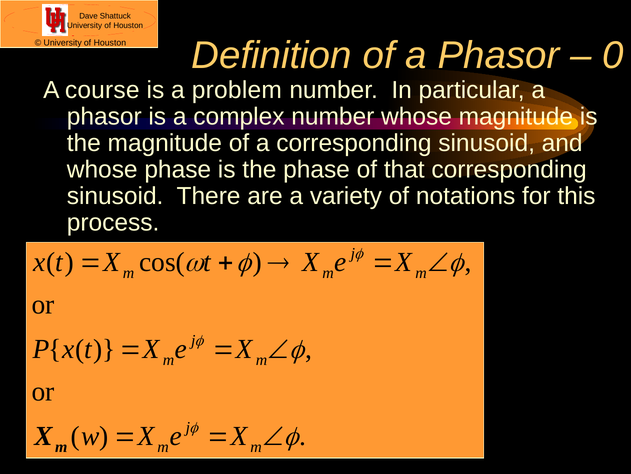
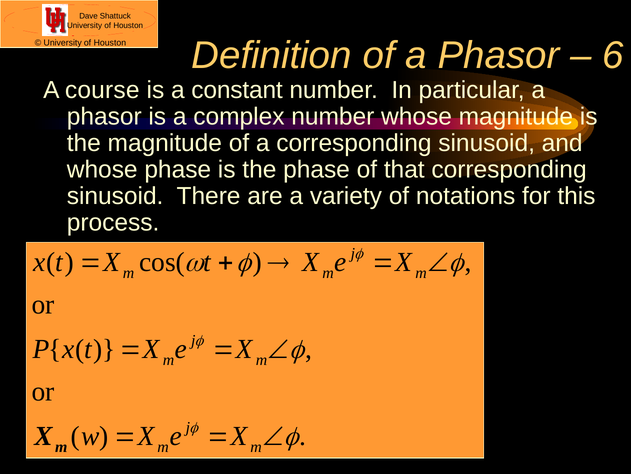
0: 0 -> 6 (613, 55)
problem: problem -> constant (237, 90)
